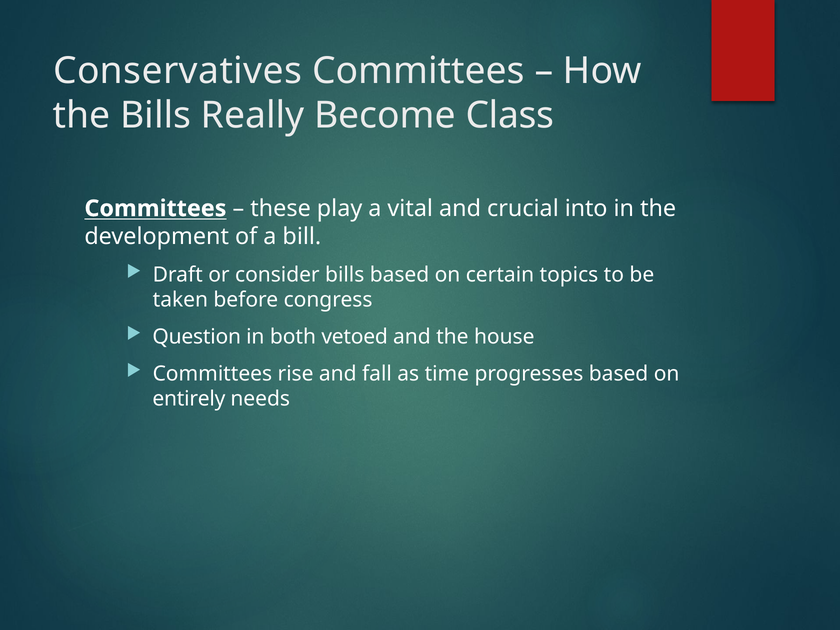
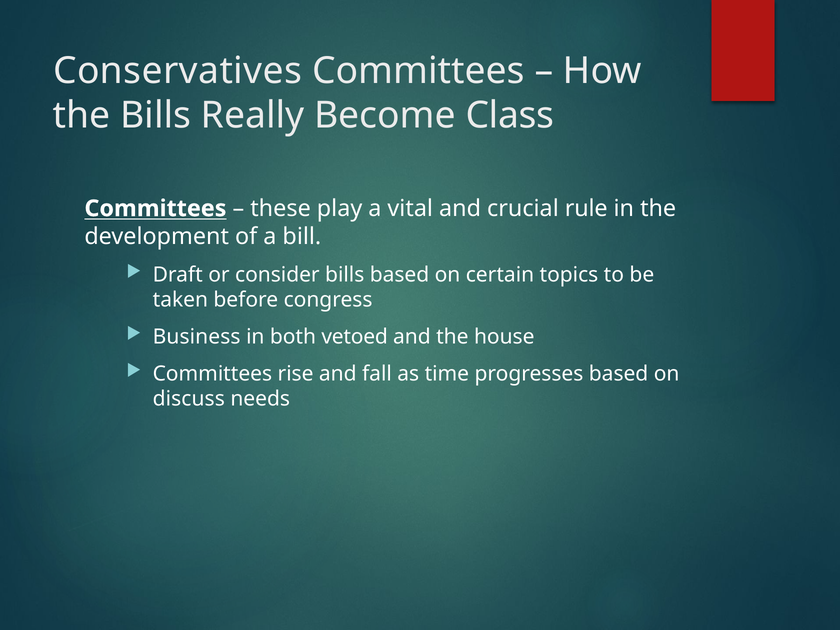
into: into -> rule (586, 208)
Question: Question -> Business (197, 337)
entirely: entirely -> discuss (189, 399)
